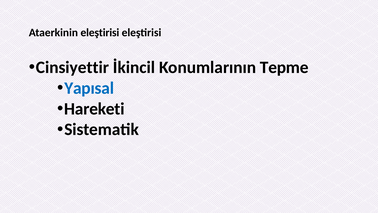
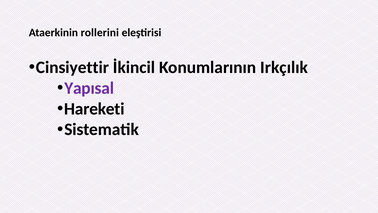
Ataerkinin eleştirisi: eleştirisi -> rollerini (100, 33)
Tepme: Tepme -> Irkçılık (284, 67)
Yapısal colour: blue -> purple (89, 88)
